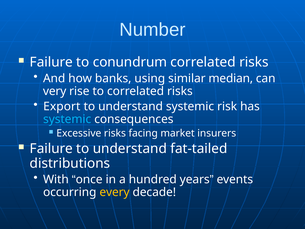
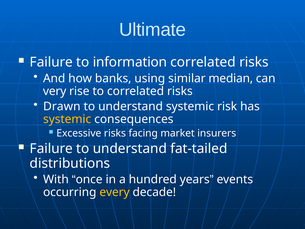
Number: Number -> Ultimate (153, 30)
conundrum: conundrum -> information (130, 62)
Export: Export -> Drawn (62, 106)
systemic colour: light blue -> yellow (67, 119)
